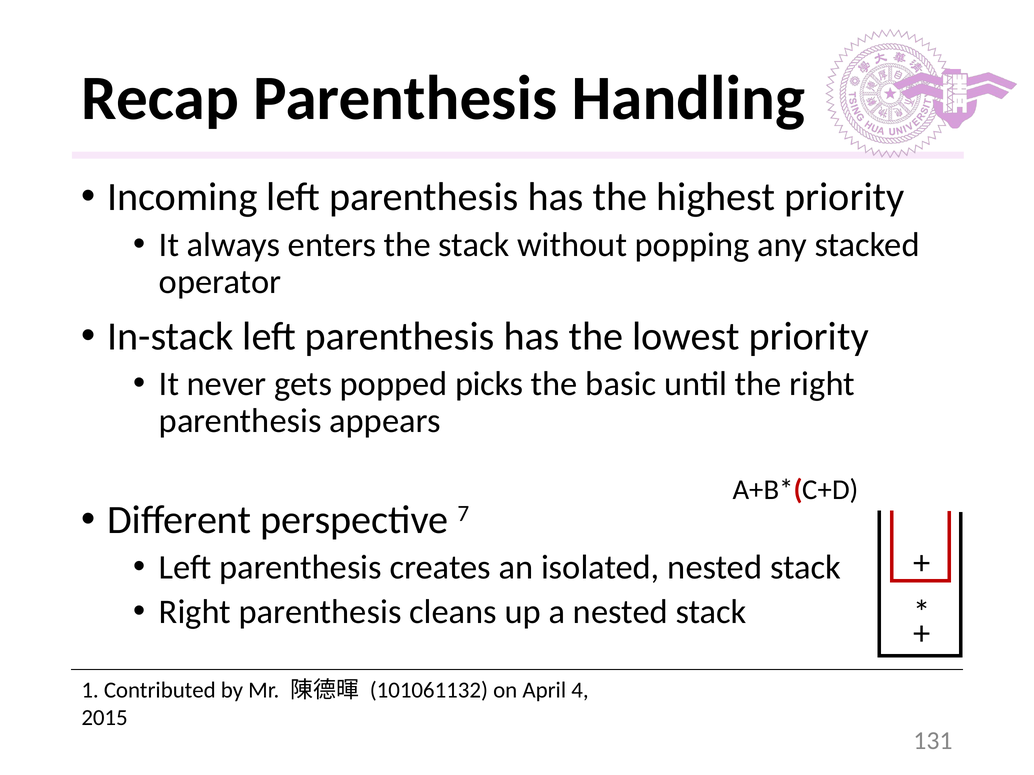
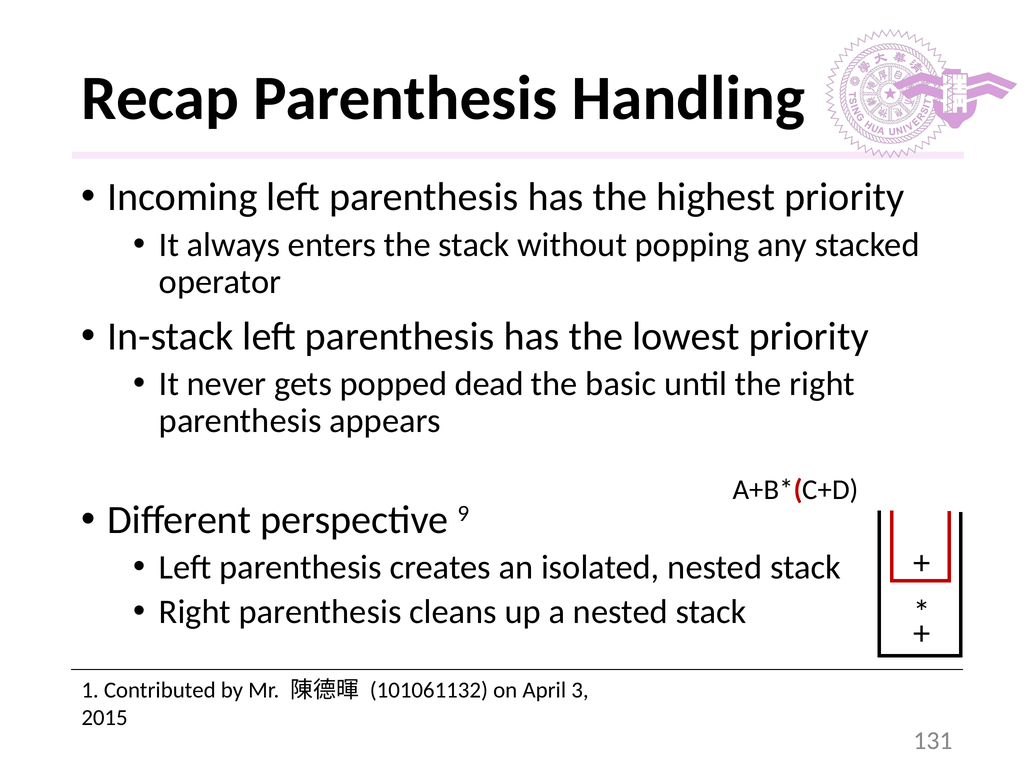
picks: picks -> dead (489, 384)
7: 7 -> 9 (463, 514)
4: 4 -> 3 (580, 690)
